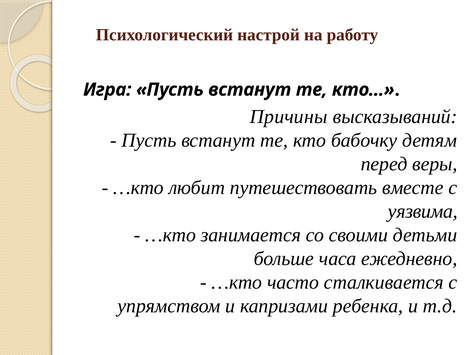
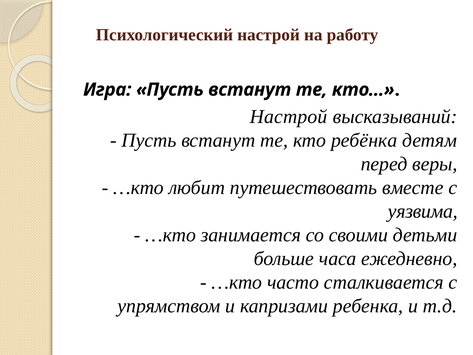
Причины: Причины -> Настрой (289, 116)
бабочку: бабочку -> ребёнка (364, 140)
